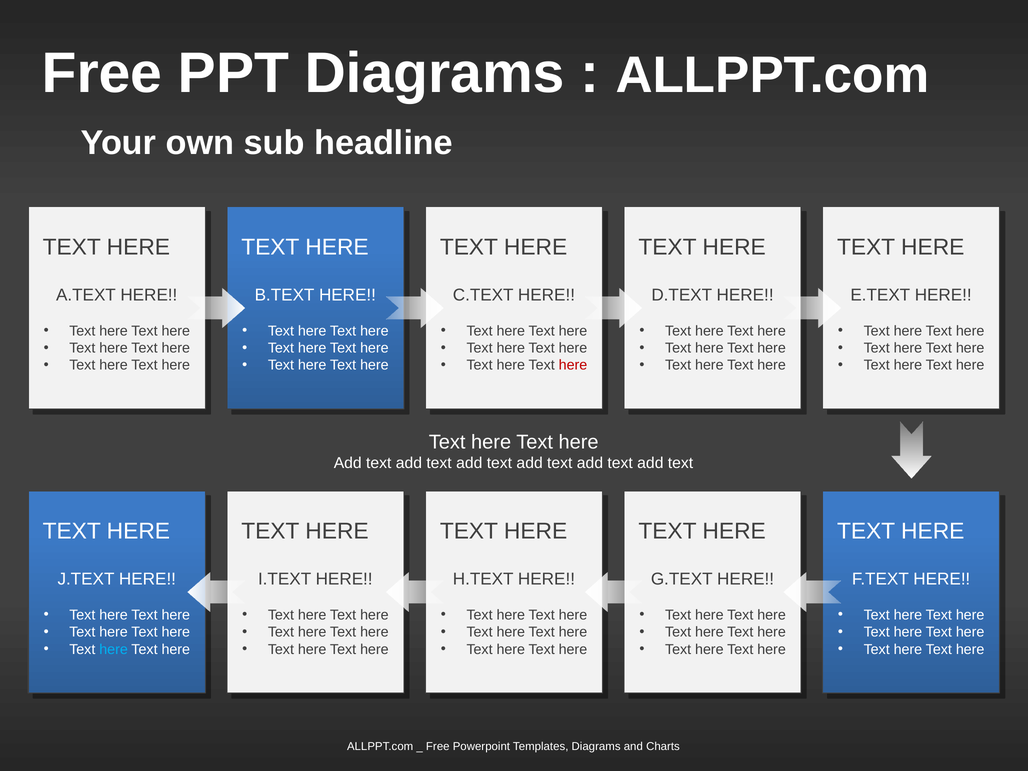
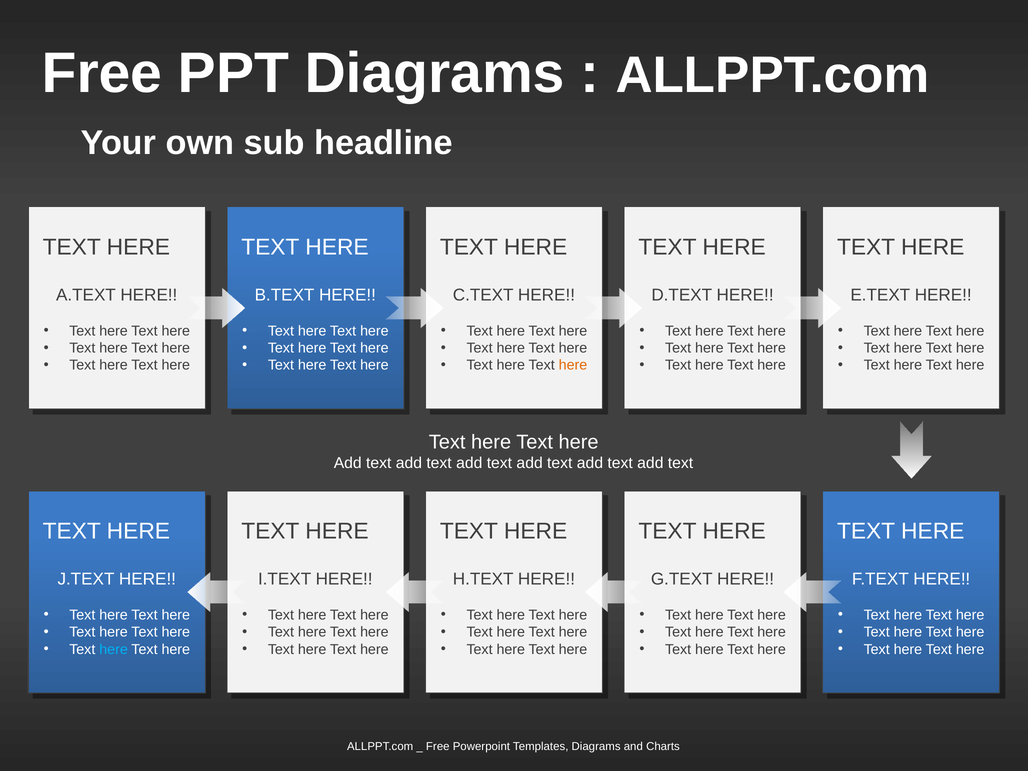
here colour: red -> orange (573, 365)
